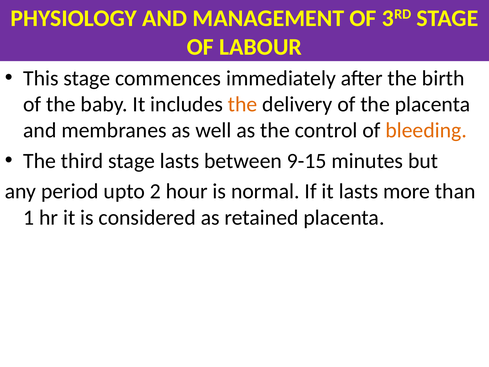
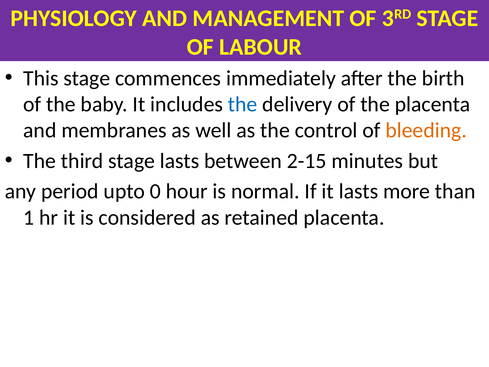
the colour: orange -> blue (243, 104)
9-15: 9-15 -> 2-15 (307, 161)
2: 2 -> 0 (155, 191)
